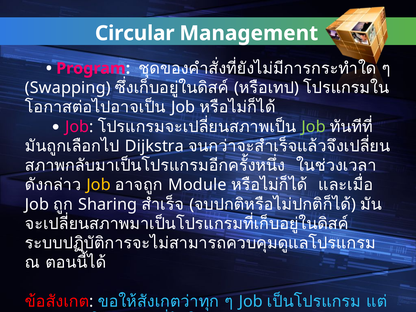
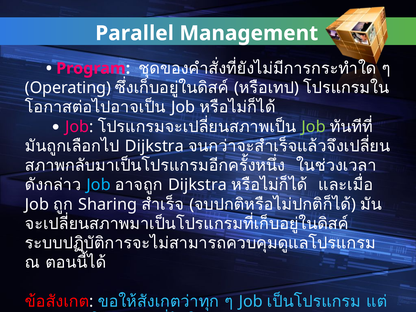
Circular: Circular -> Parallel (135, 33)
Swapping: Swapping -> Operating (68, 88)
Job colour: yellow -> light blue (99, 185)
Module: Module -> Dijkstra (197, 185)
